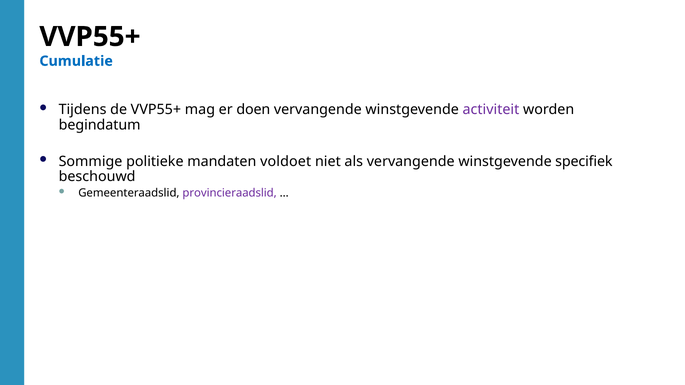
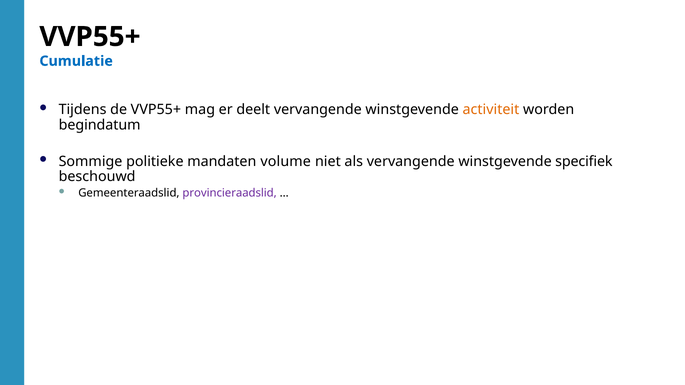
doen: doen -> deelt (253, 110)
activiteit colour: purple -> orange (491, 110)
voldoet: voldoet -> volume (286, 162)
